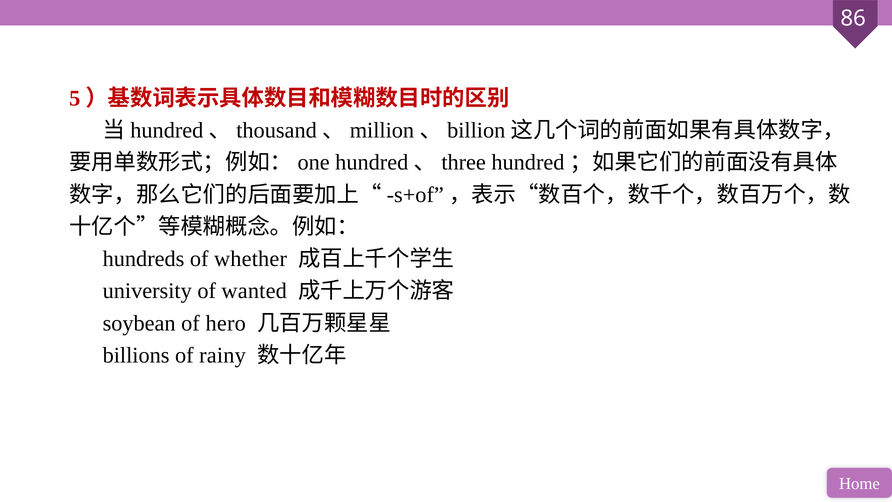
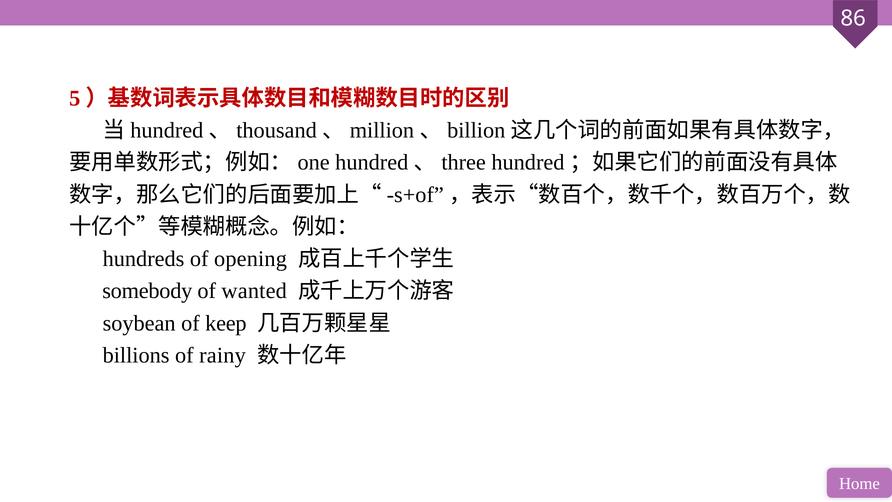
whether: whether -> opening (251, 259)
university: university -> somebody (147, 291)
hero: hero -> keep (226, 323)
